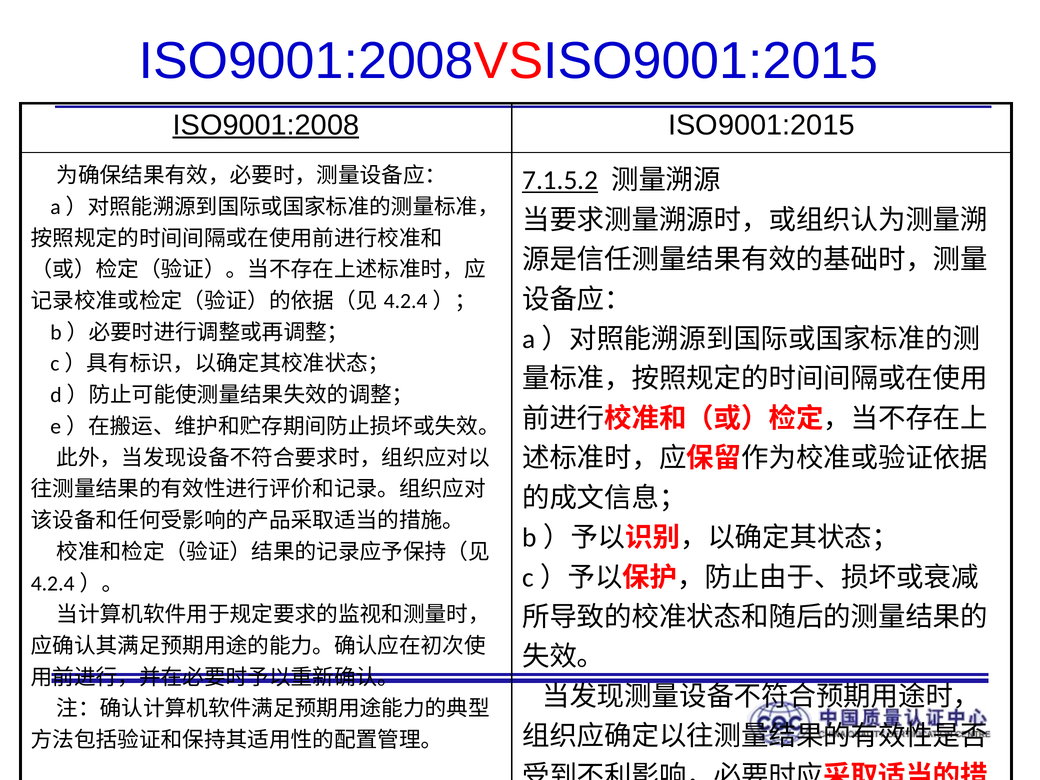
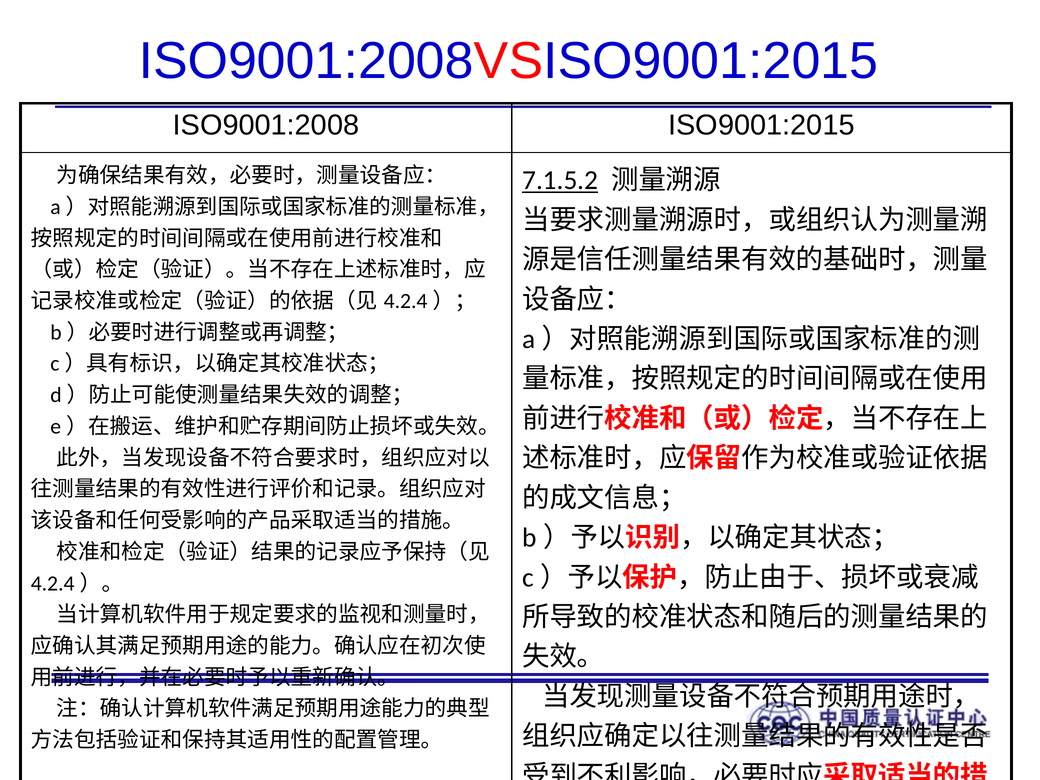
ISO9001:2008 underline: present -> none (266, 125)
